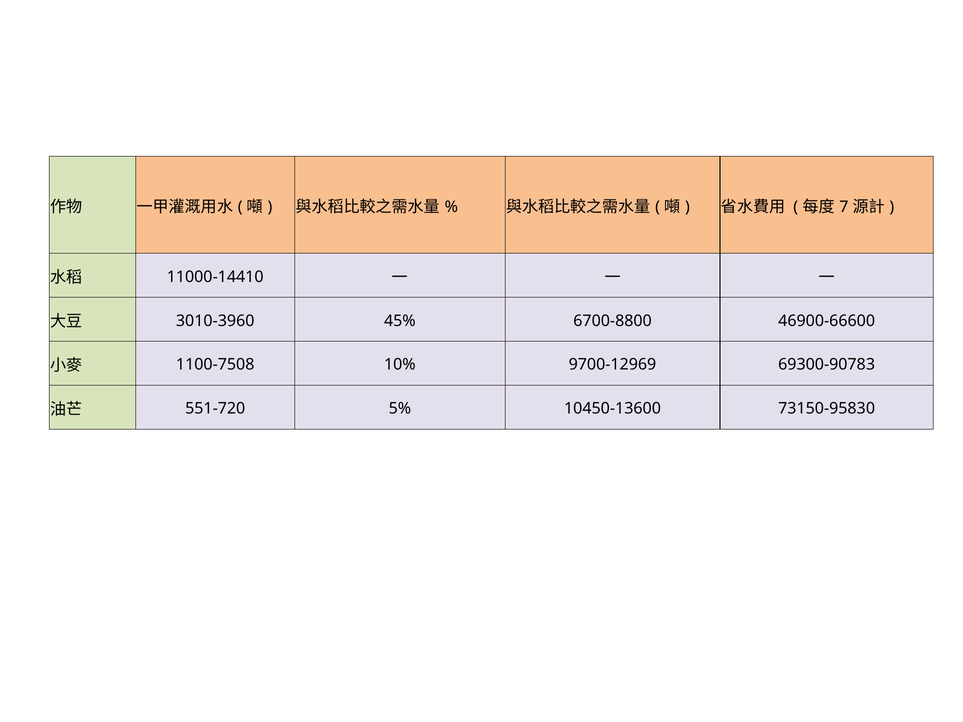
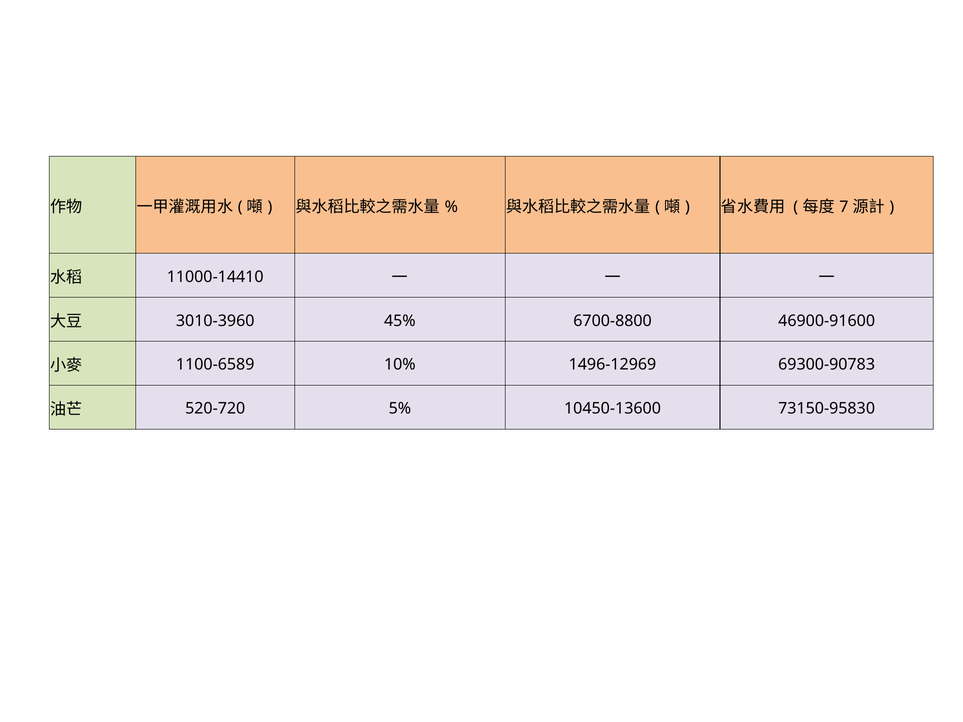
46900-66600: 46900-66600 -> 46900-91600 (827, 321)
1100-7508: 1100-7508 -> 1100-6589 (215, 365)
9700-12969: 9700-12969 -> 1496-12969 (612, 365)
551-720: 551-720 -> 520-720 (215, 409)
